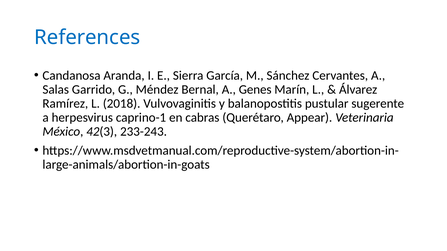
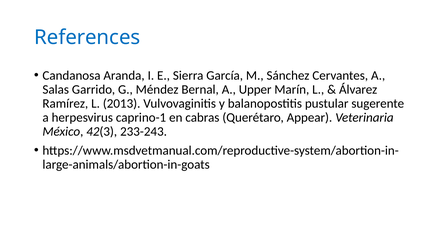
Genes: Genes -> Upper (255, 90)
2018: 2018 -> 2013 (122, 104)
